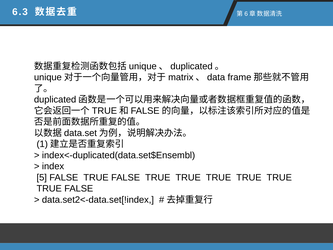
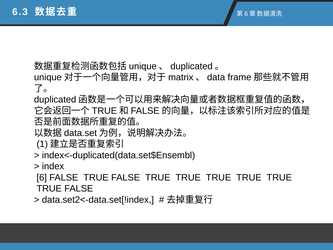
5: 5 -> 6 (42, 177)
